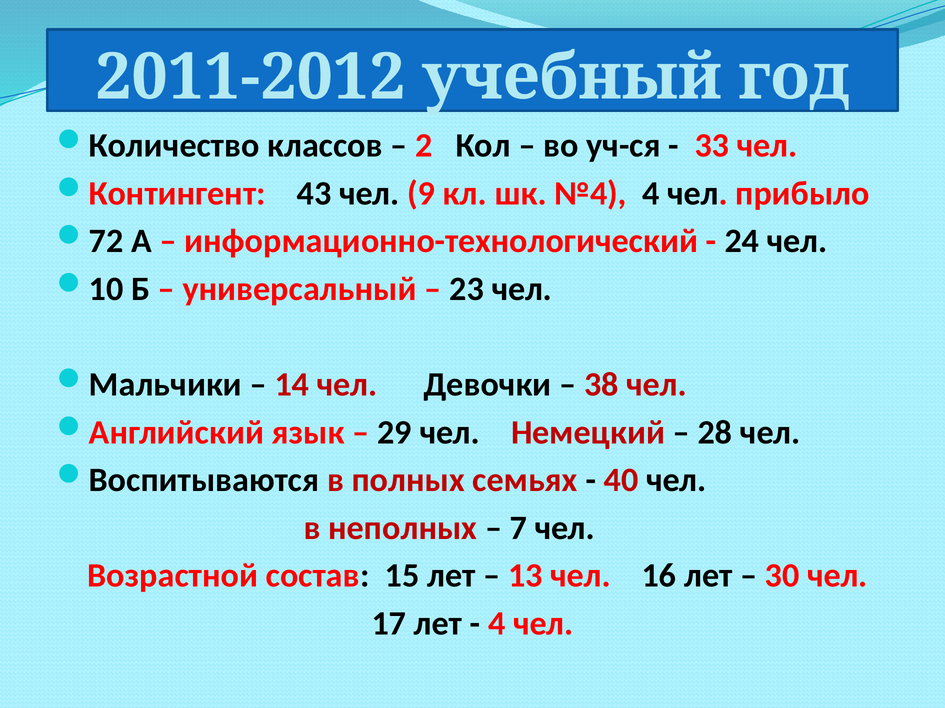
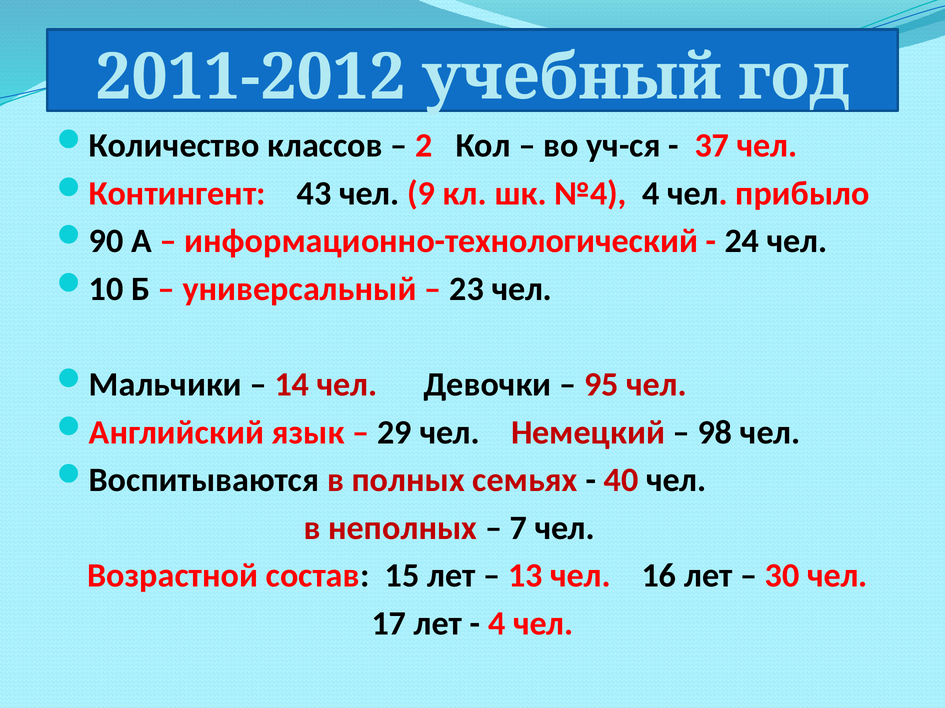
33: 33 -> 37 (712, 146)
72: 72 -> 90 (106, 241)
38: 38 -> 95 (601, 385)
28: 28 -> 98 (715, 433)
